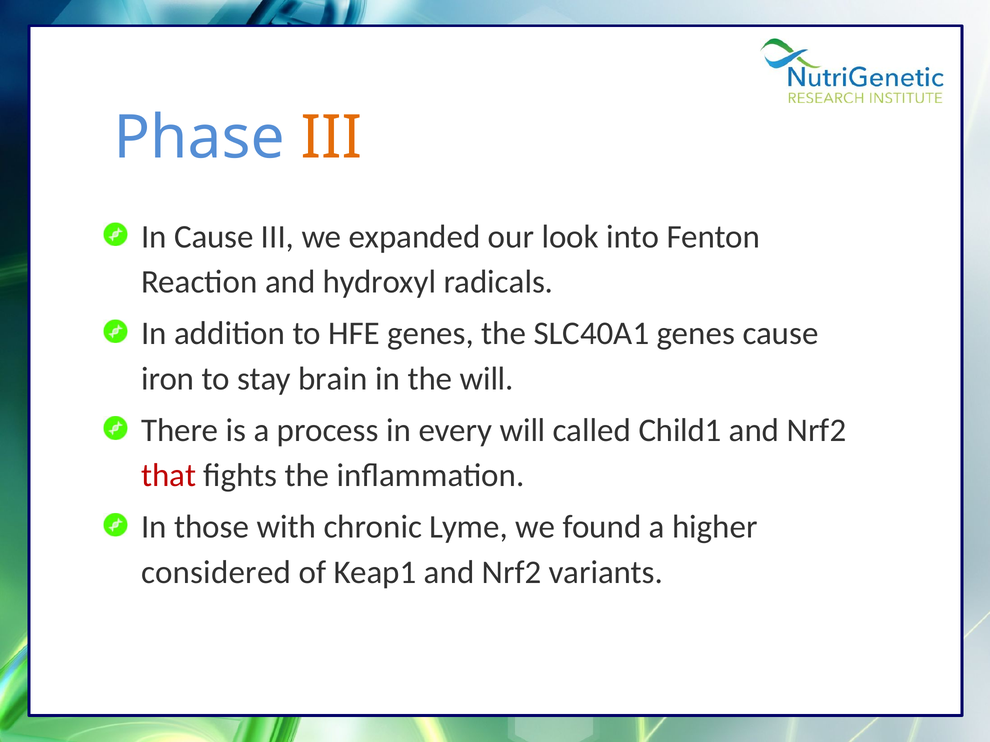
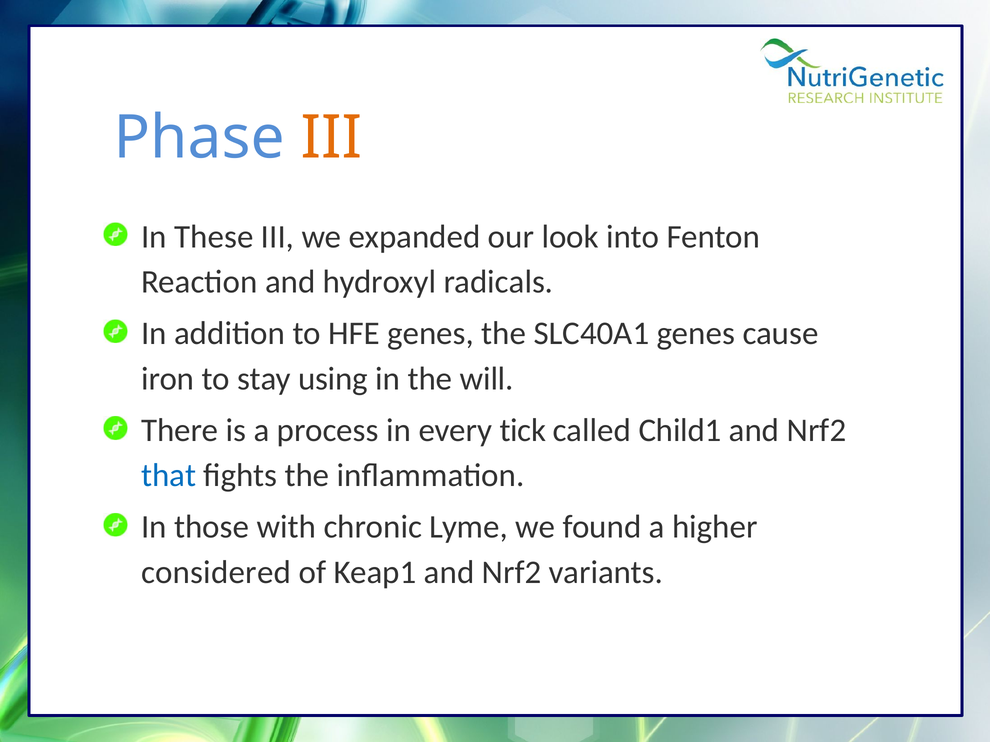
In Cause: Cause -> These (214, 237)
brain: brain -> using (333, 379)
every will: will -> tick (523, 431)
that colour: red -> blue (169, 476)
